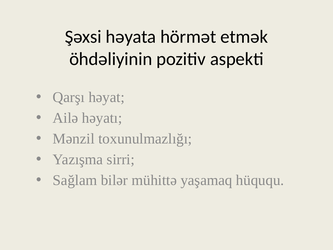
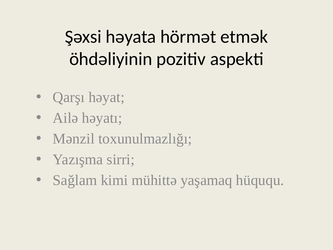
bilər: bilər -> kimi (114, 180)
